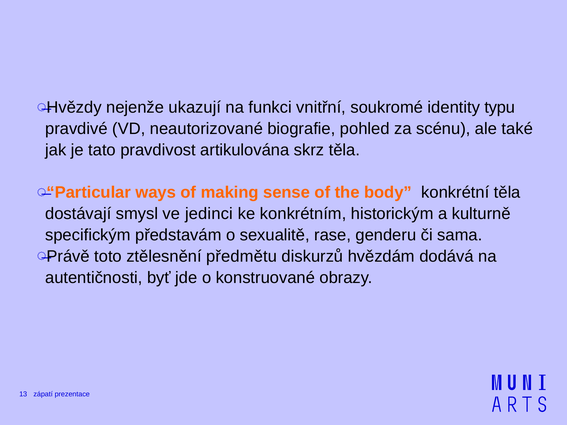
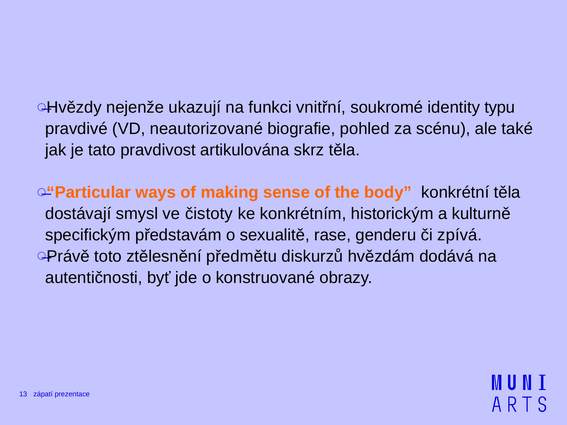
jedinci: jedinci -> čistoty (209, 214)
sama: sama -> zpívá (460, 235)
